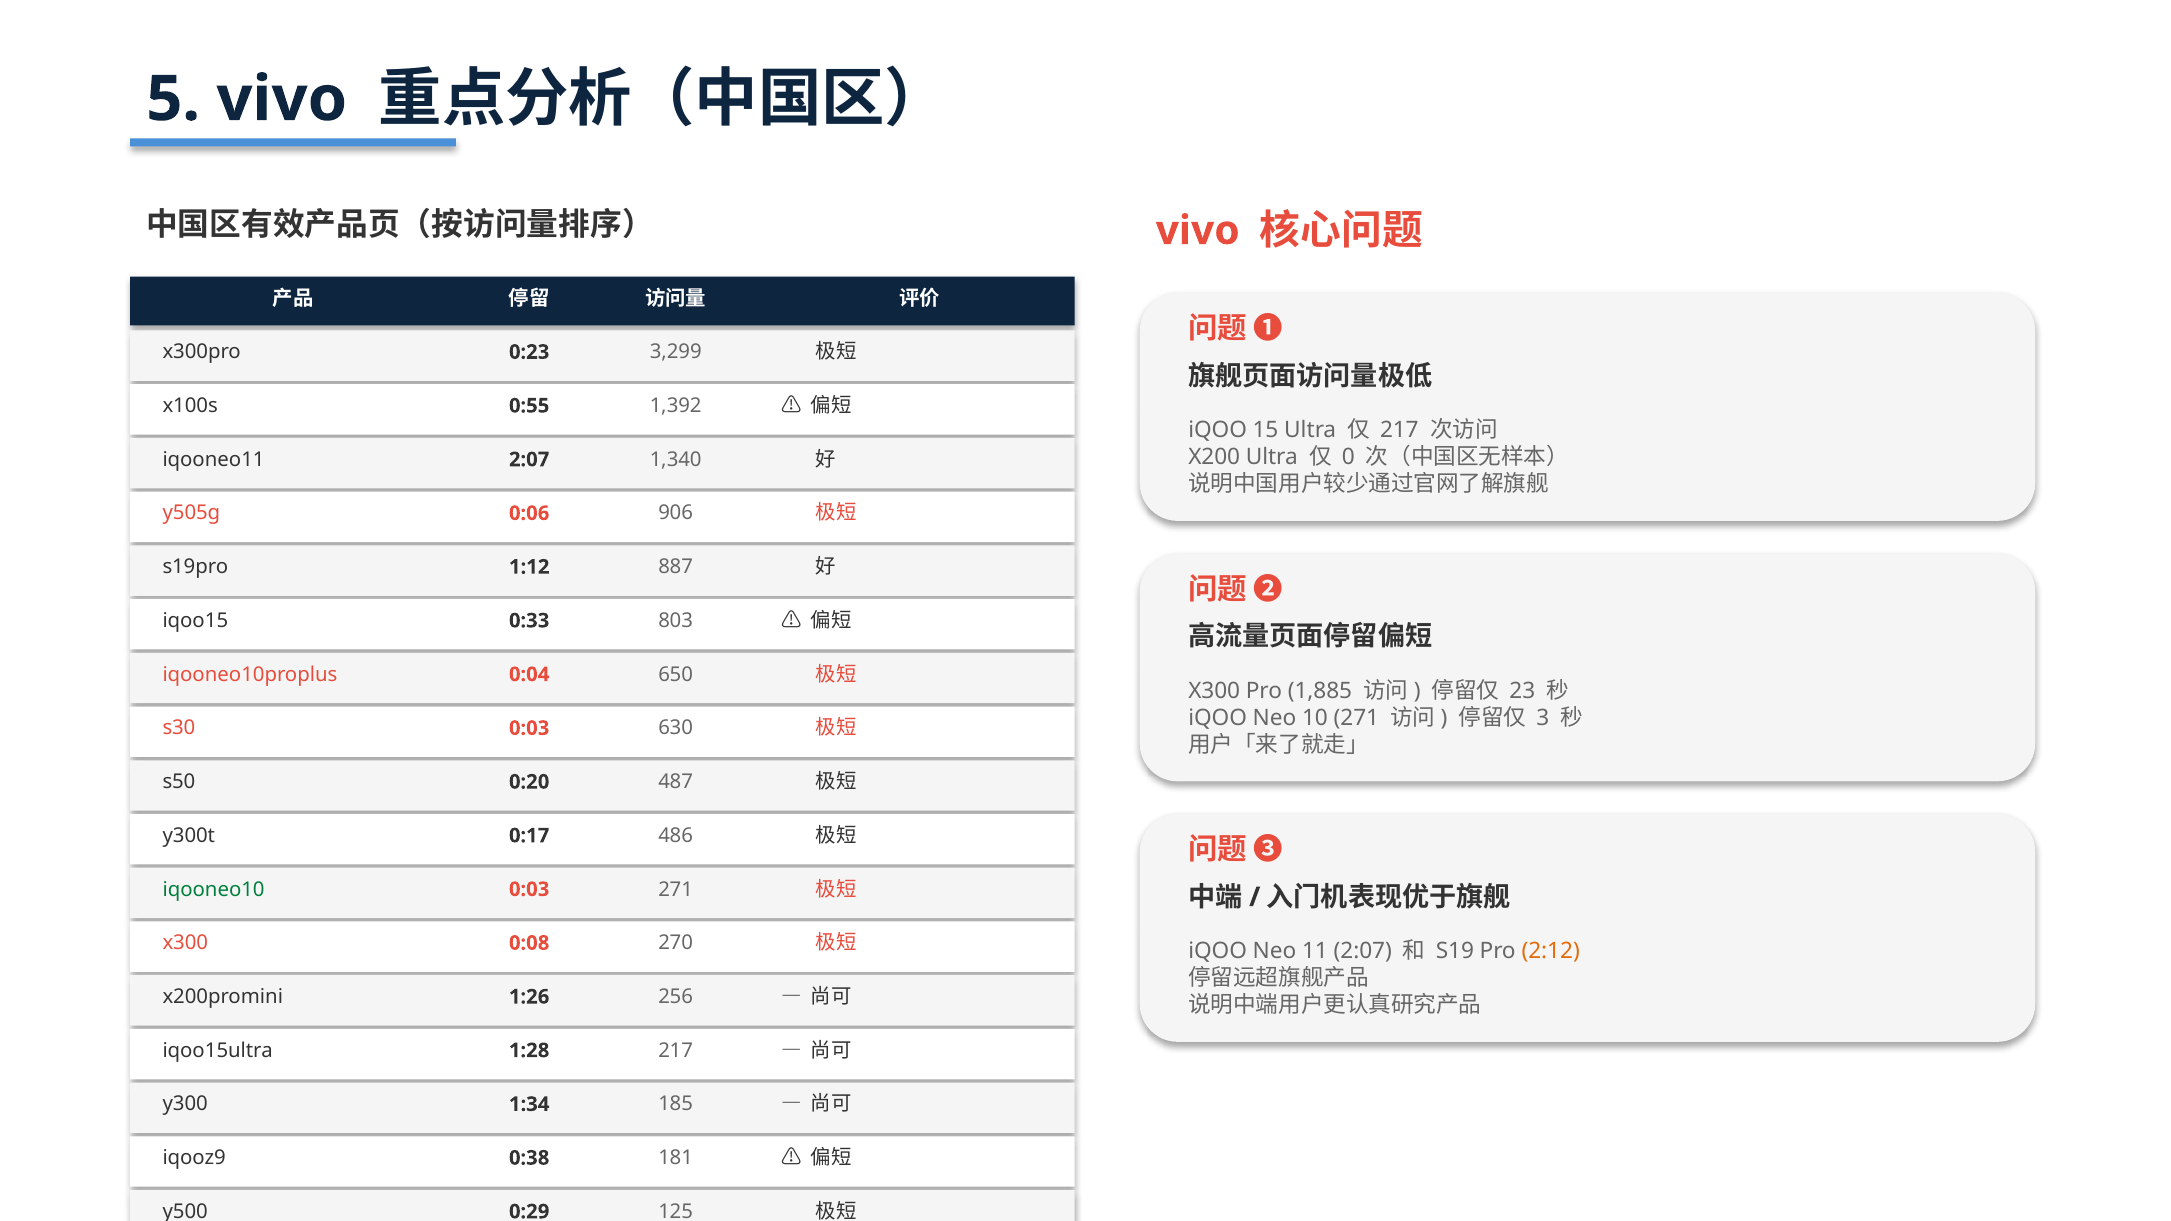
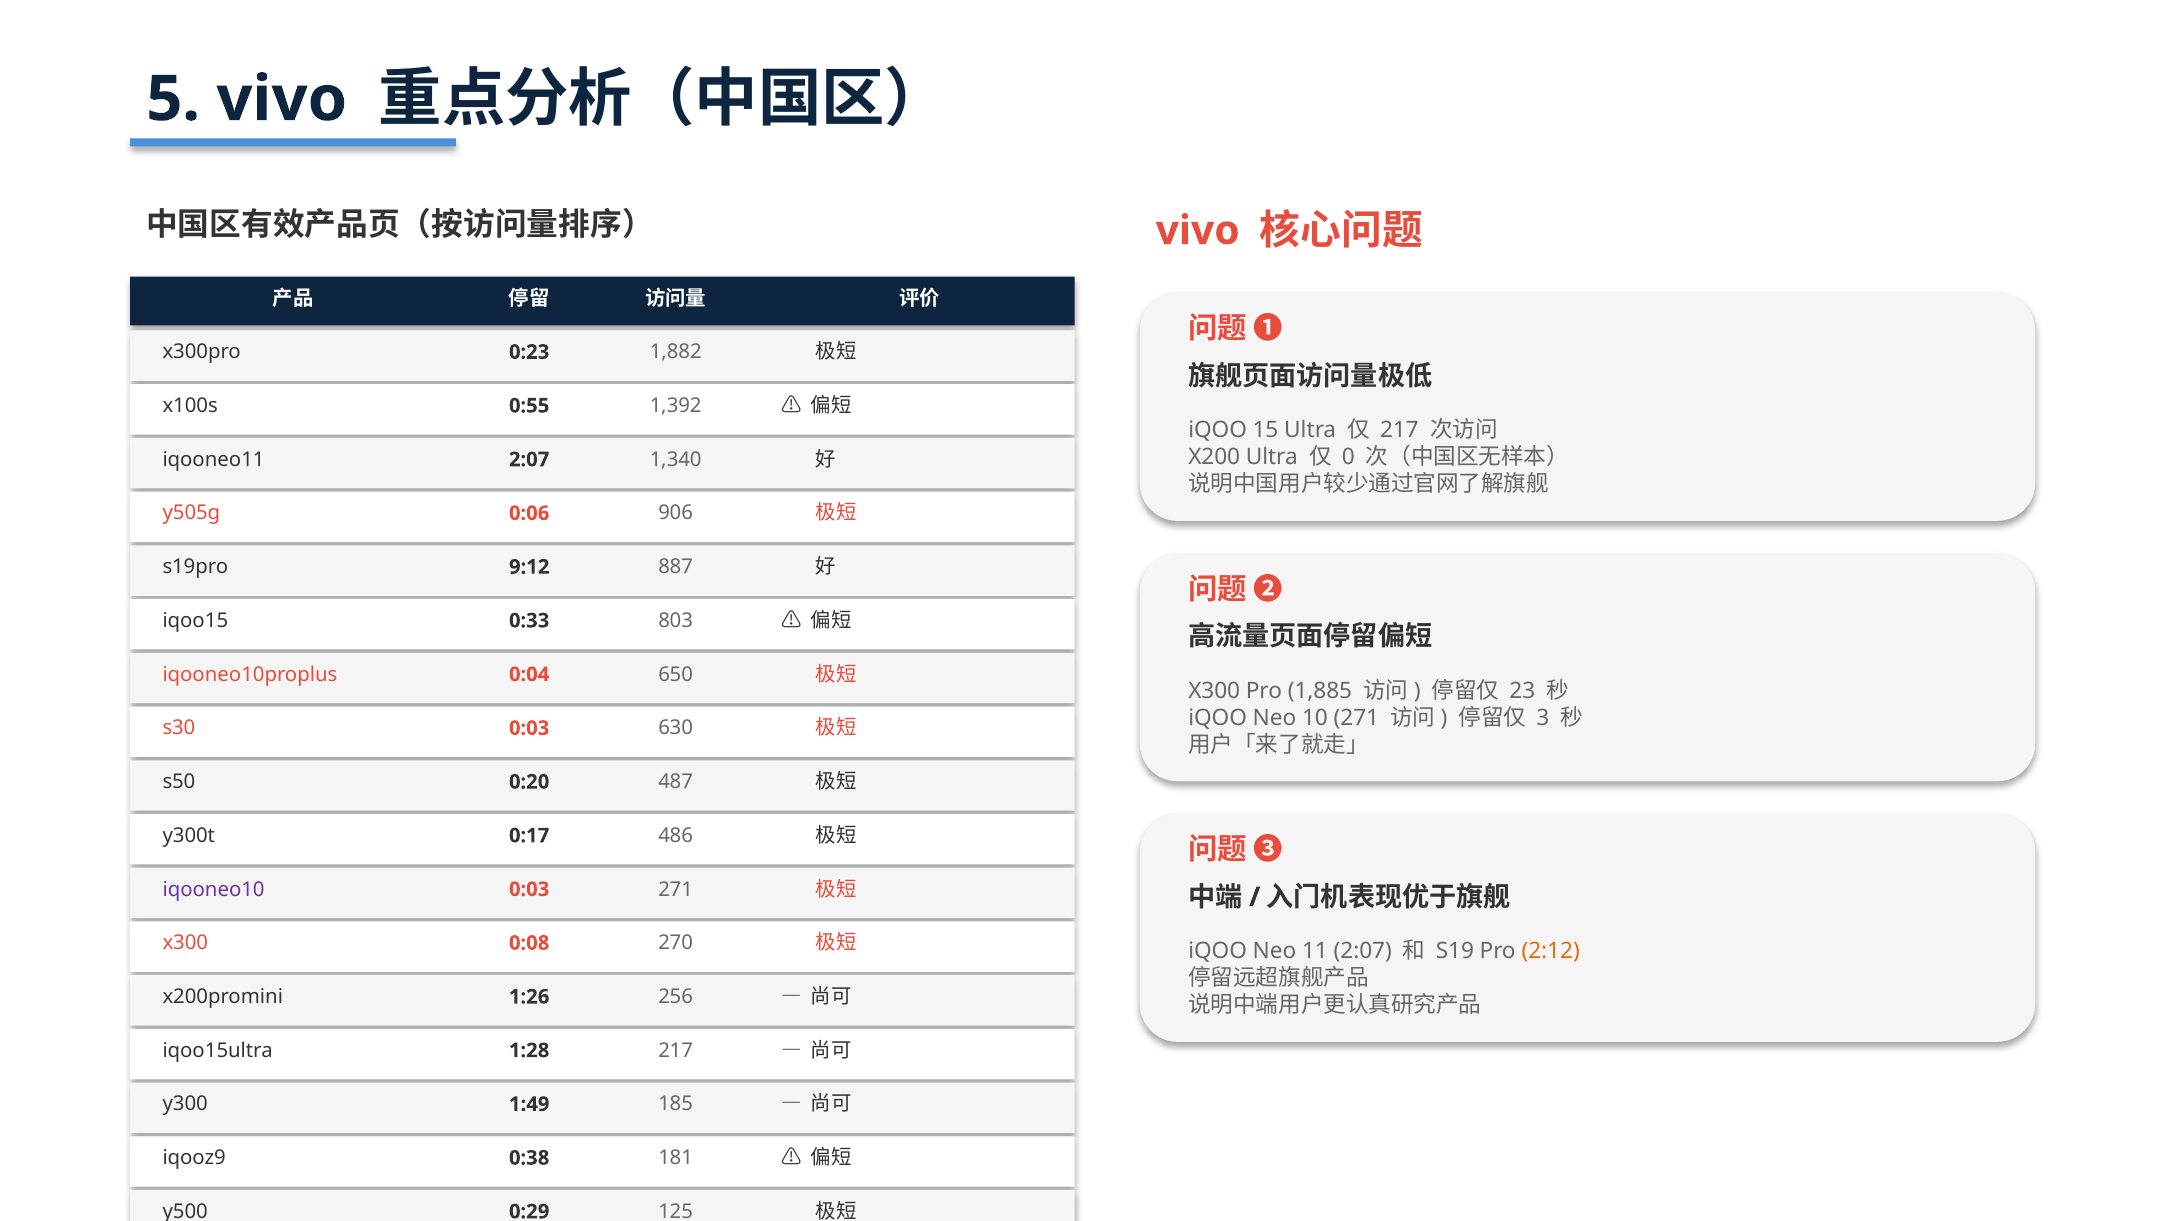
3,299: 3,299 -> 1,882 (676, 352)
1:12: 1:12 -> 9:12 (529, 567)
iqooneo10 colour: green -> purple (214, 889)
1:34: 1:34 -> 1:49 (529, 1104)
